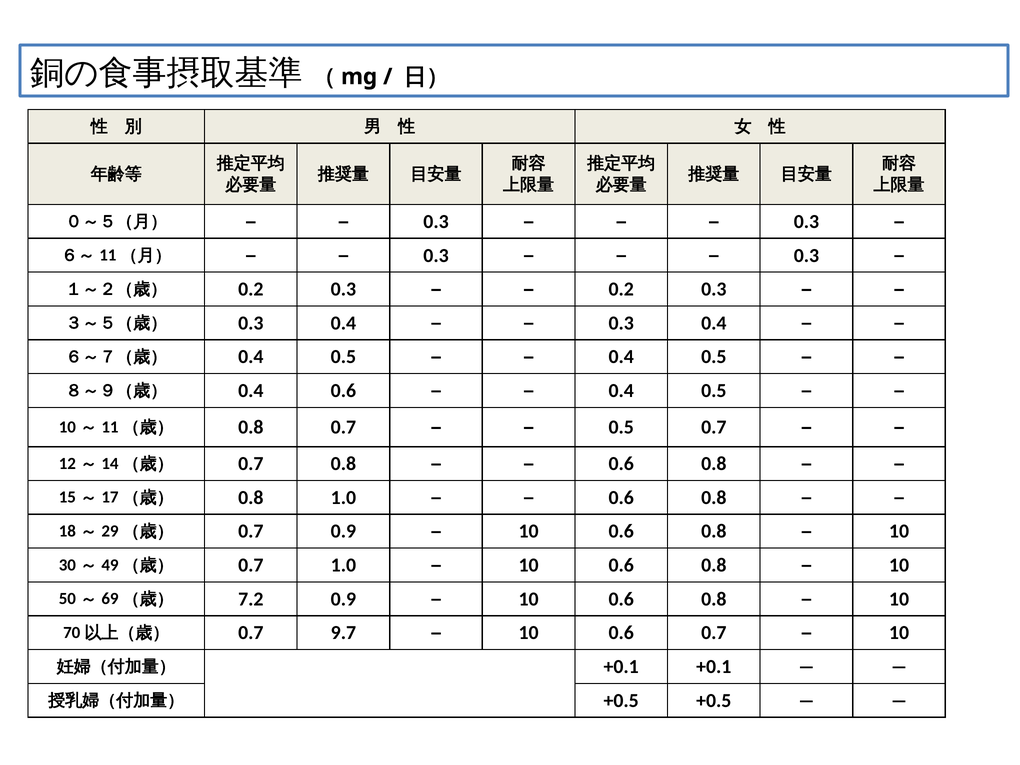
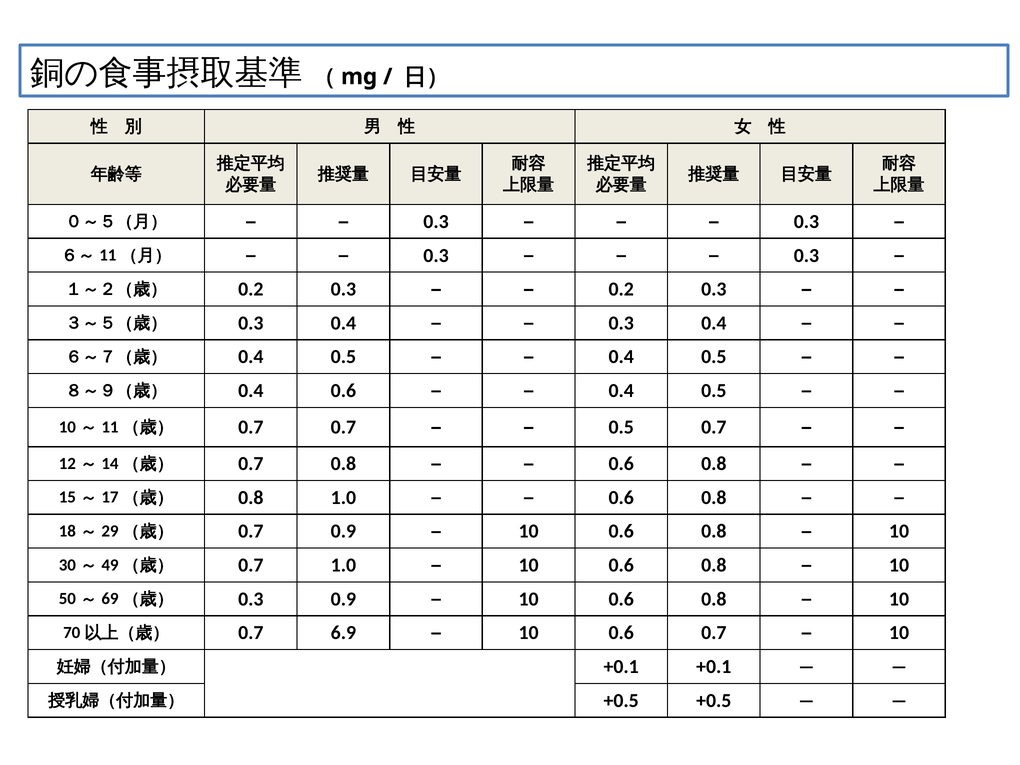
0.8: 0.8 -> 0.7 (251, 427)
7.2: 7.2 -> 0.3 (251, 599)
9.7: 9.7 -> 6.9 (343, 633)
